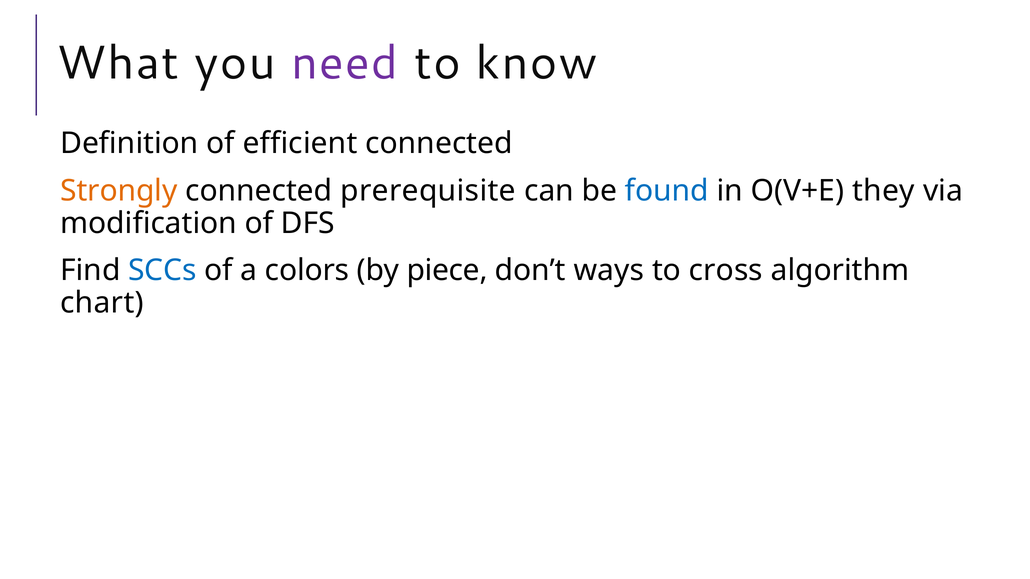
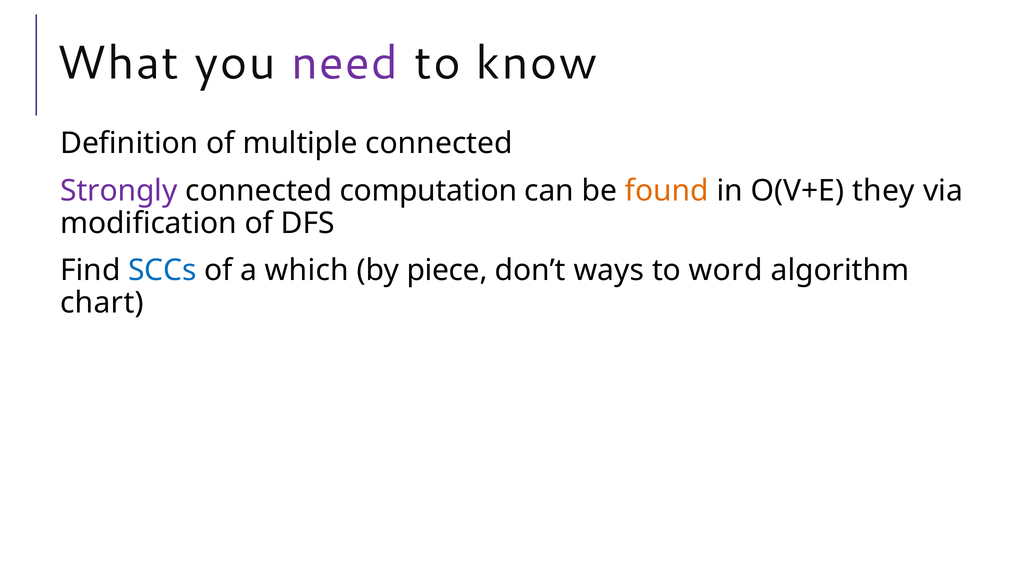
efficient: efficient -> multiple (300, 144)
Strongly colour: orange -> purple (119, 191)
prerequisite: prerequisite -> computation (428, 191)
found colour: blue -> orange (667, 191)
colors: colors -> which (307, 271)
cross: cross -> word (726, 271)
